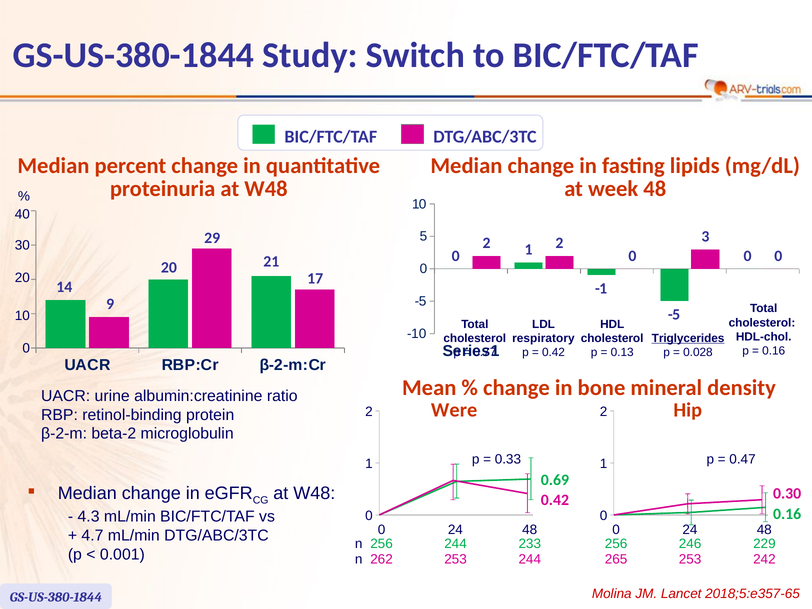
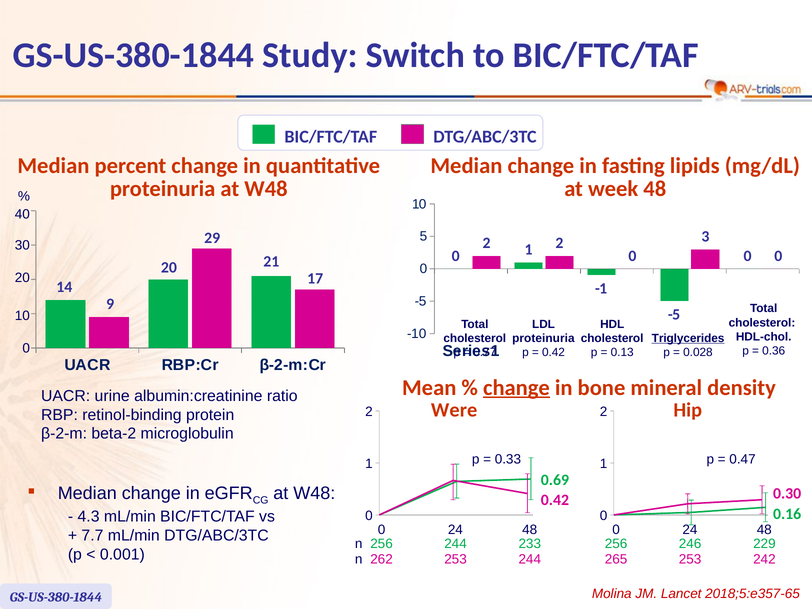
respiratory: respiratory -> proteinuria (543, 338)
0.16: 0.16 -> 0.36 (774, 351)
change underline: none -> present (516, 388)
4.7: 4.7 -> 7.7 (92, 535)
